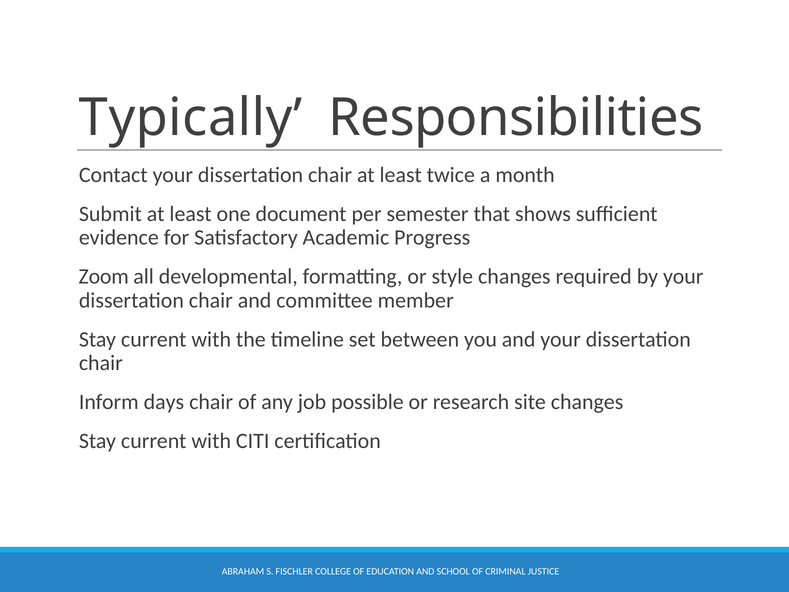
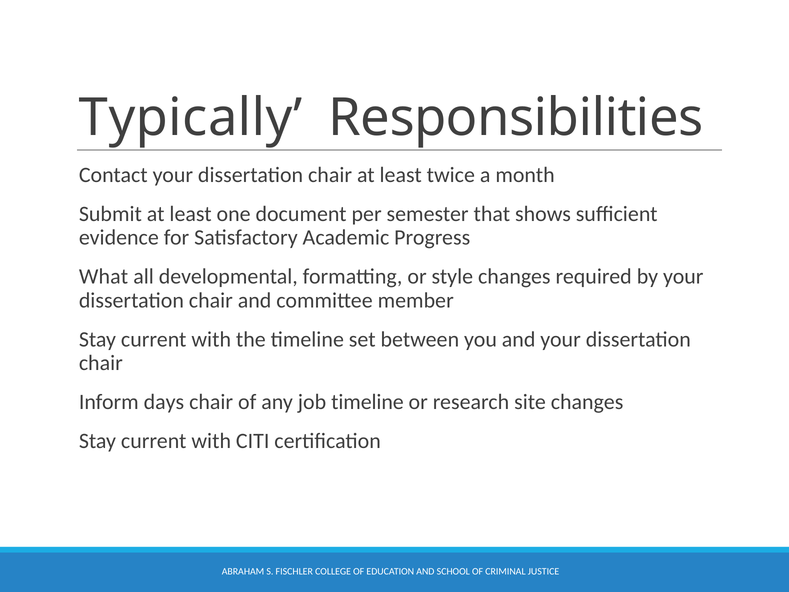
Zoom: Zoom -> What (104, 277)
job possible: possible -> timeline (367, 402)
